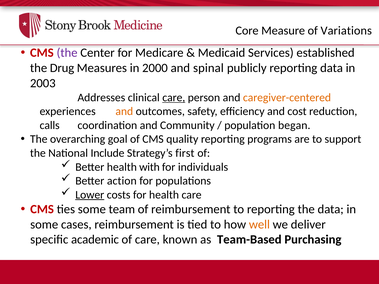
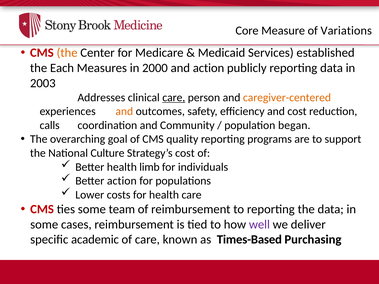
the colour: purple -> orange (67, 53)
Drug: Drug -> Each (62, 68)
and spinal: spinal -> action (209, 68)
Include: Include -> Culture (108, 153)
Strategy’s first: first -> cost (185, 153)
with: with -> limb (149, 167)
Lower underline: present -> none (90, 195)
well colour: orange -> purple (259, 225)
Team-Based: Team-Based -> Times-Based (249, 240)
